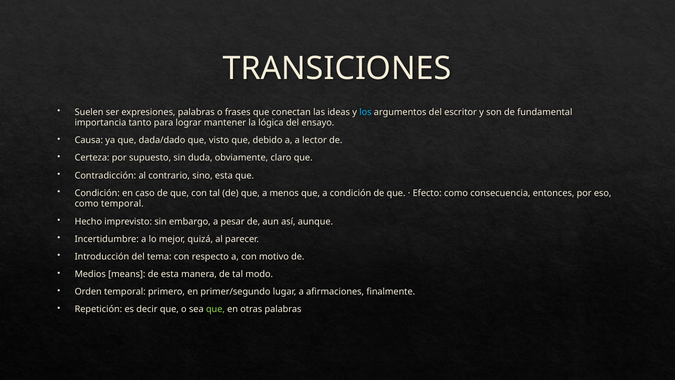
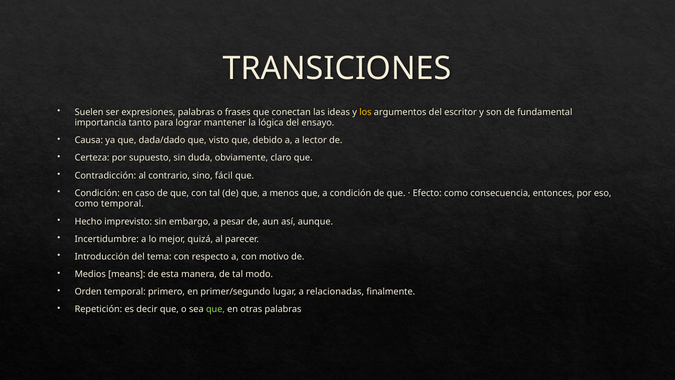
los colour: light blue -> yellow (365, 112)
sino esta: esta -> fácil (224, 175)
afirmaciones: afirmaciones -> relacionadas (335, 291)
